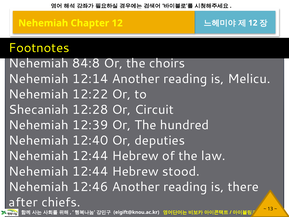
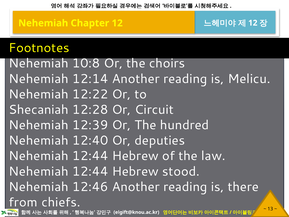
84:8: 84:8 -> 10:8 (86, 63)
after: after -> from (23, 202)
